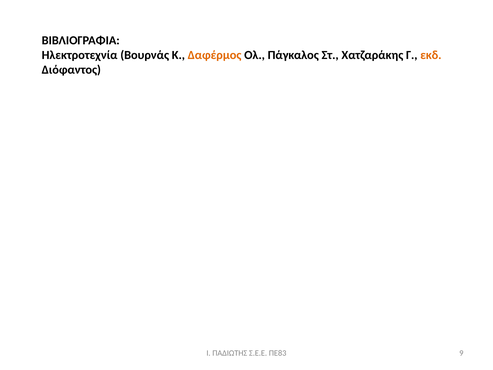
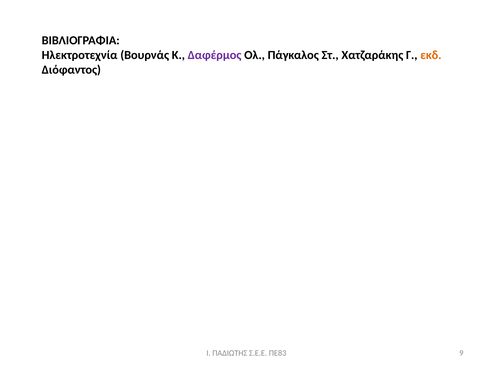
Δαφέρμος colour: orange -> purple (215, 55)
